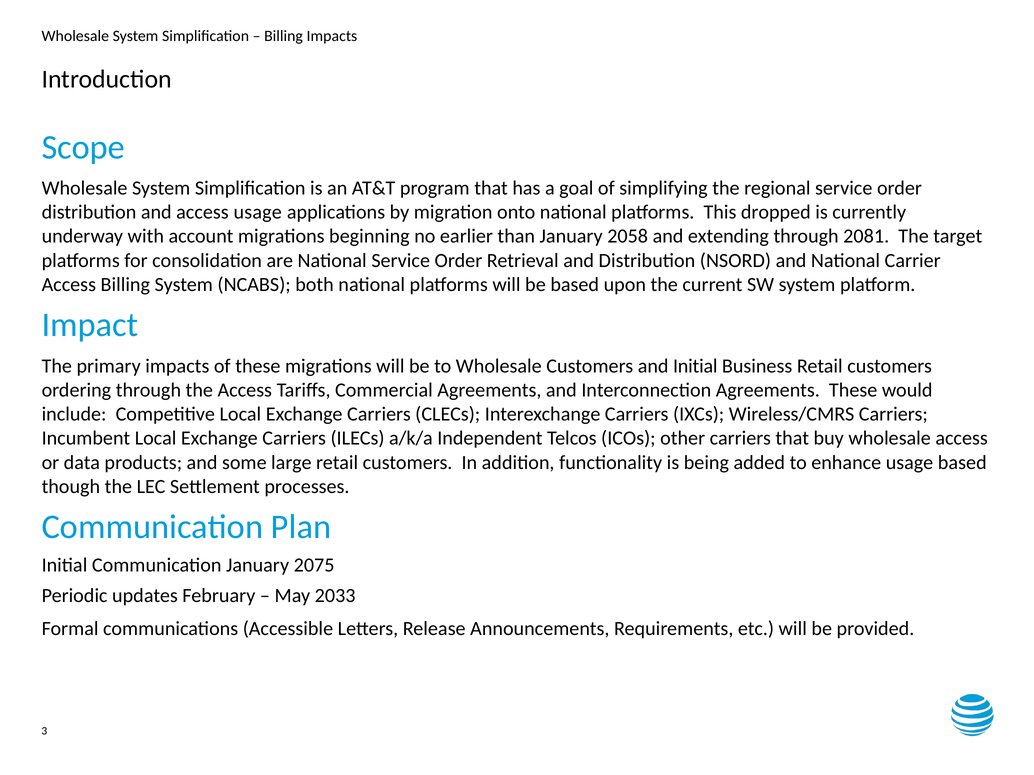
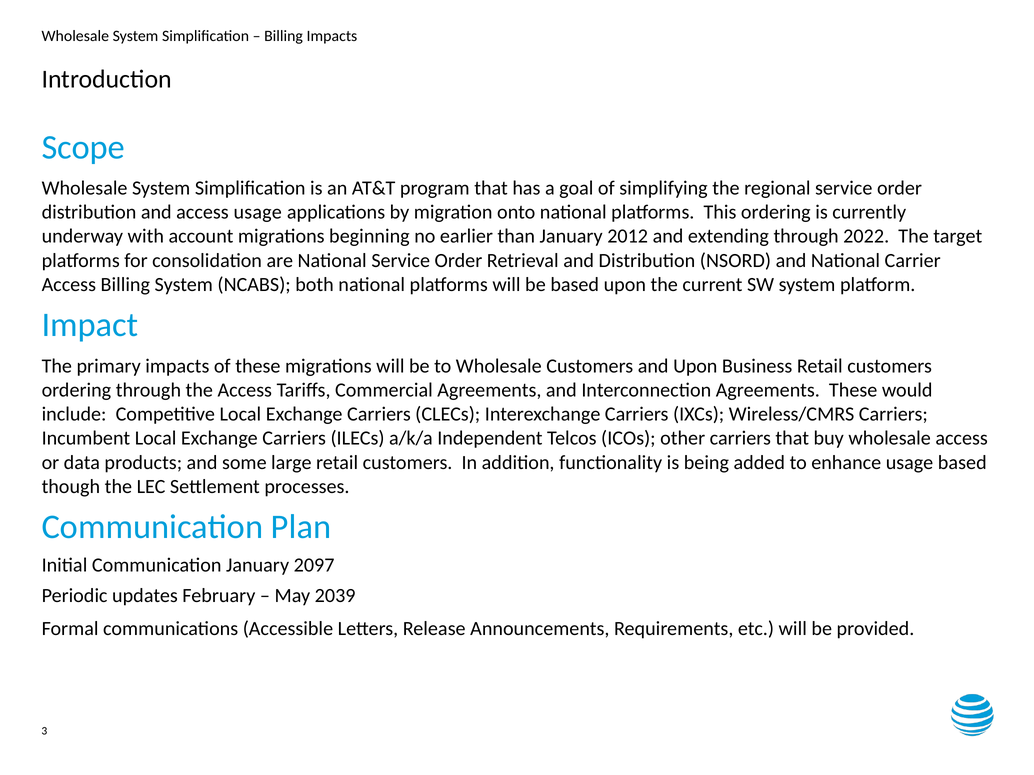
This dropped: dropped -> ordering (776, 212)
2058: 2058 -> 2012 (628, 236)
2081: 2081 -> 2022 (866, 236)
and Initial: Initial -> Upon (695, 366)
2075: 2075 -> 2097 (314, 566)
2033: 2033 -> 2039 (335, 596)
